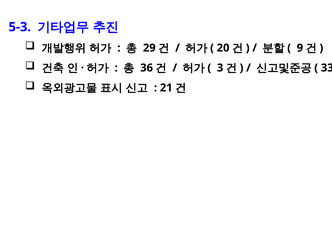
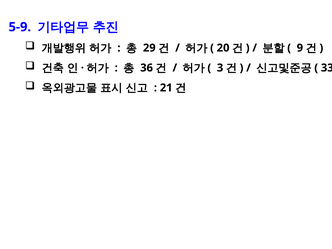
5-3: 5-3 -> 5-9 (20, 27)
